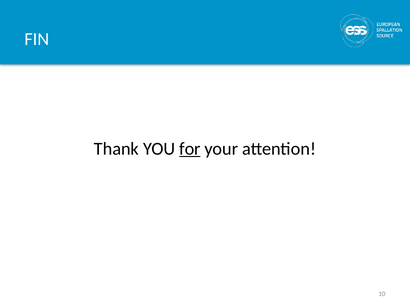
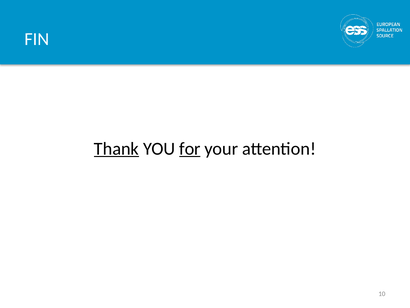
Thank underline: none -> present (116, 148)
